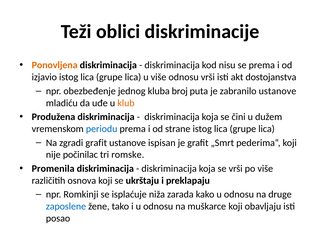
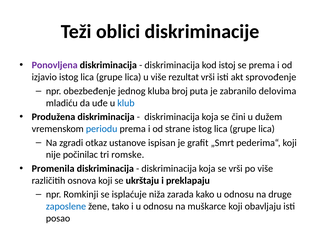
Ponovljena colour: orange -> purple (55, 65)
nisu: nisu -> istoj (227, 65)
više odnosu: odnosu -> rezultat (184, 77)
dostojanstva: dostojanstva -> sprovođenje (271, 77)
zabranilo ustanove: ustanove -> delovima (277, 91)
klub colour: orange -> blue (126, 103)
zgradi grafit: grafit -> otkaz (96, 143)
